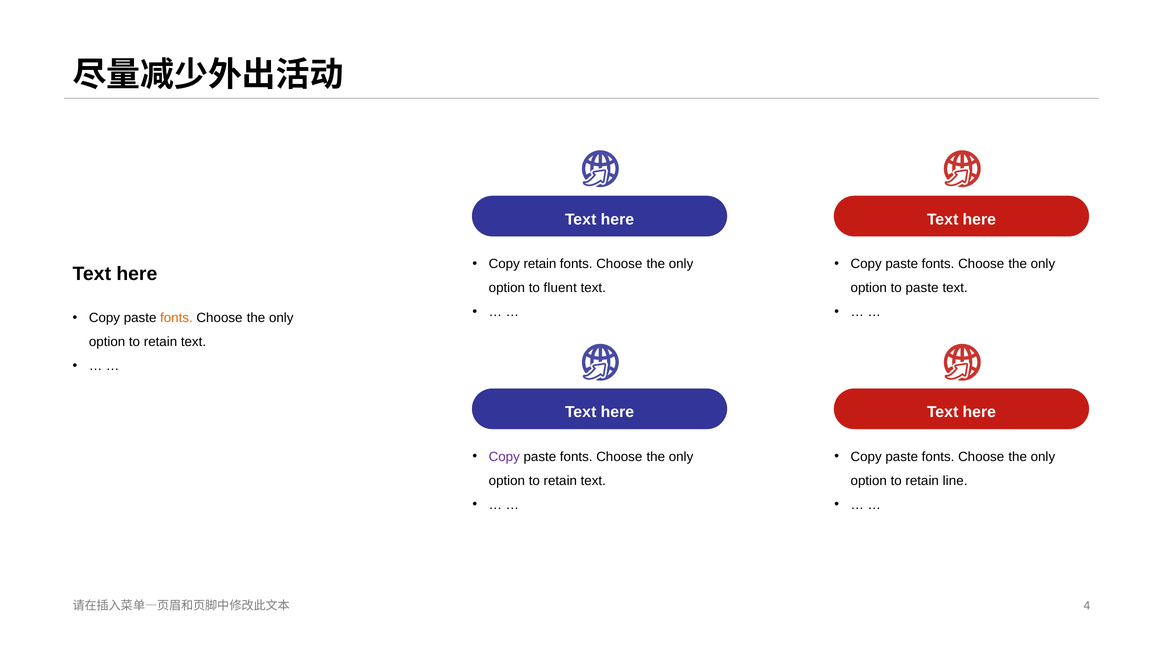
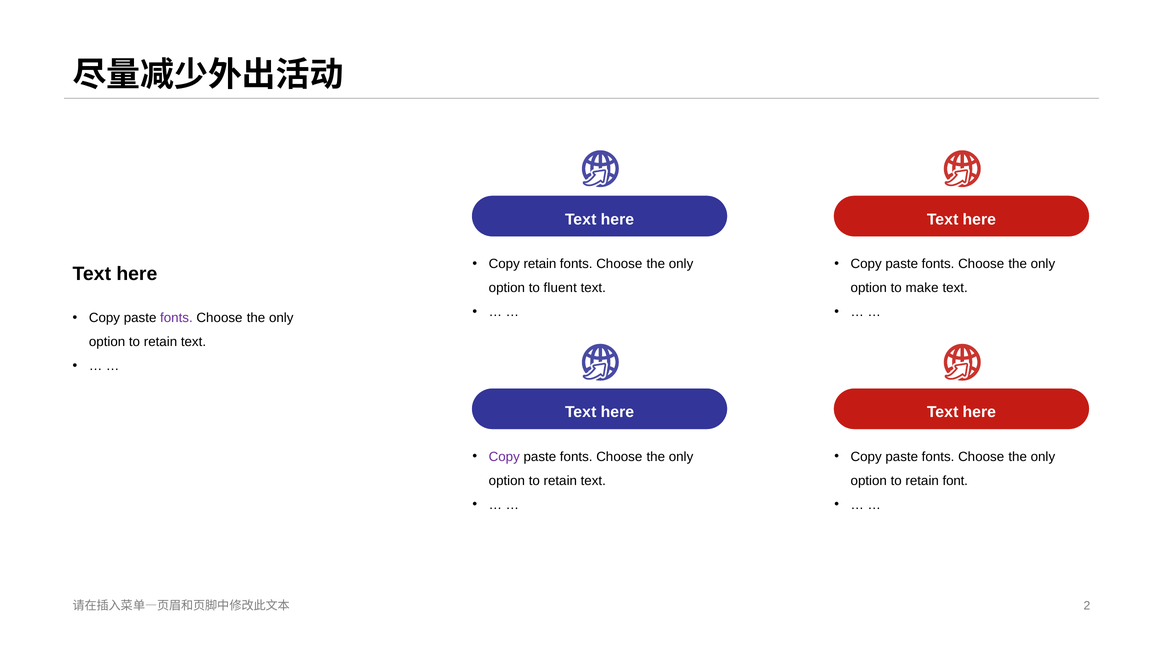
to paste: paste -> make (922, 288)
fonts colour: orange -> purple (176, 318)
line: line -> font (955, 481)
4: 4 -> 2 (1087, 606)
